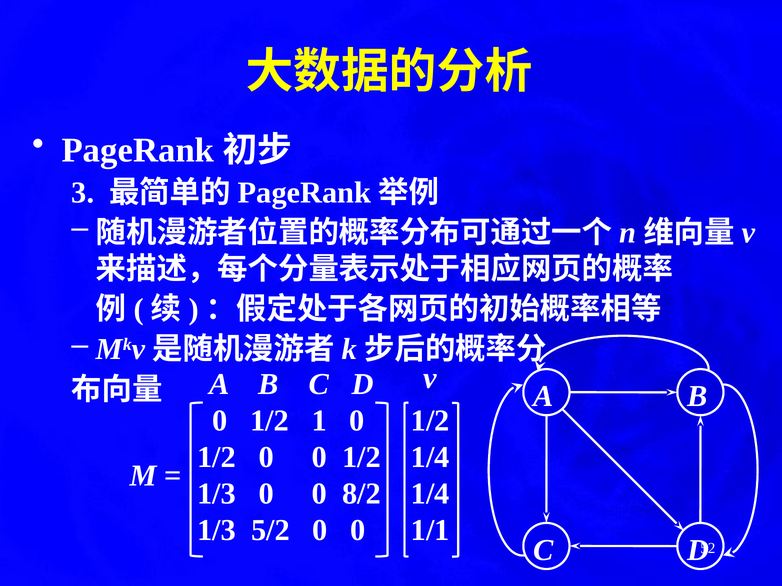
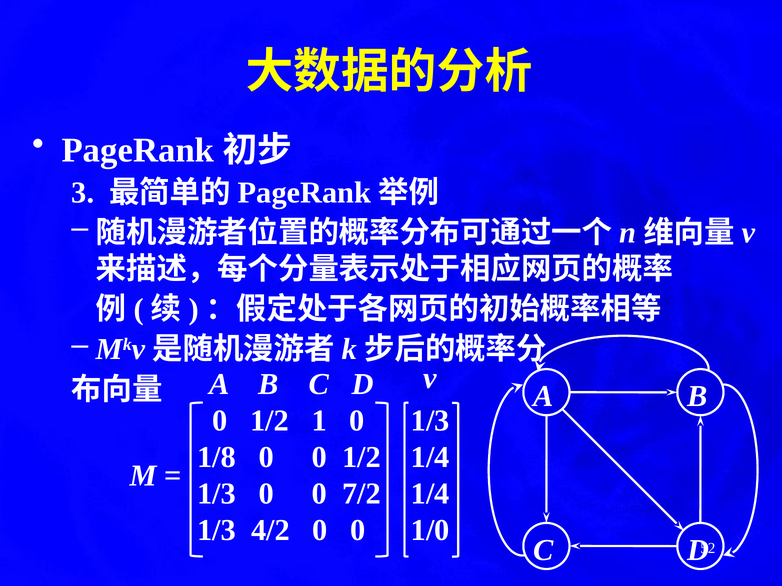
1/2: 1/2 -> 1/3 (430, 421)
1/2: 1/2 -> 1/8 (216, 458)
8/2: 8/2 -> 7/2 (361, 494)
5/2: 5/2 -> 4/2 (270, 531)
1/1: 1/1 -> 1/0 (430, 531)
